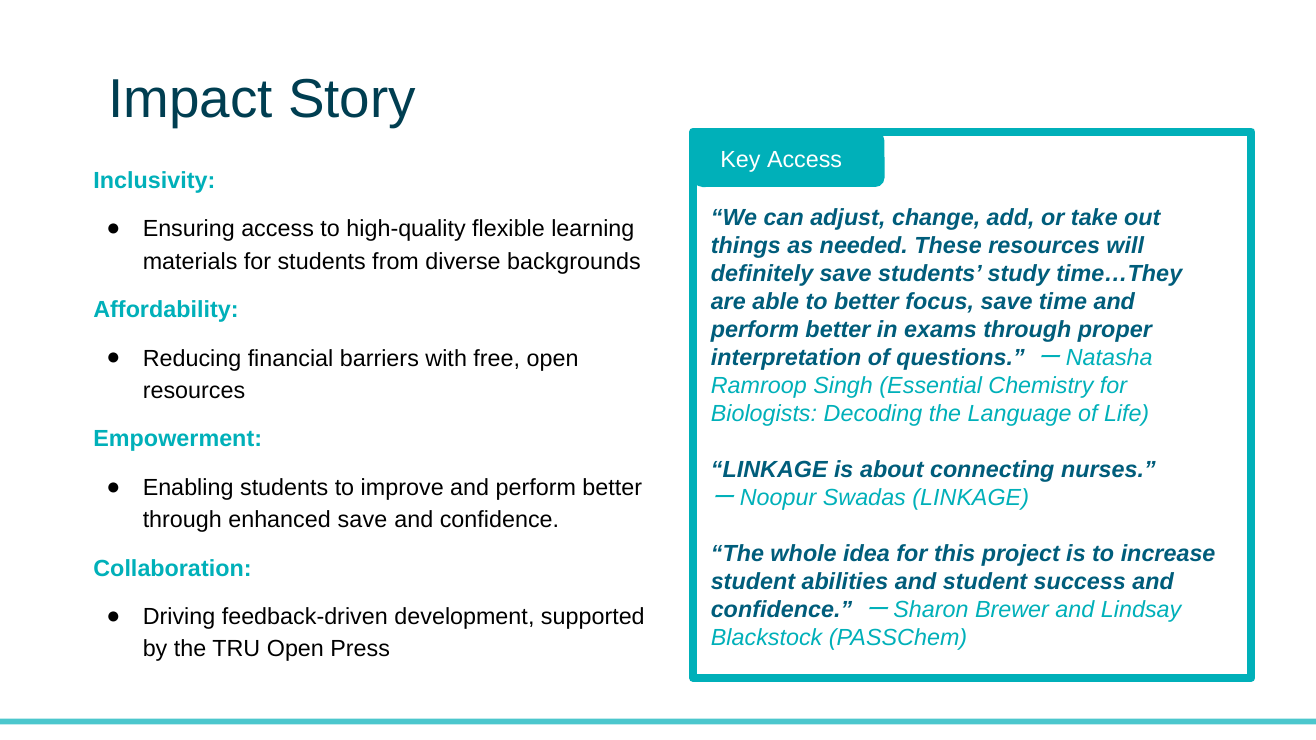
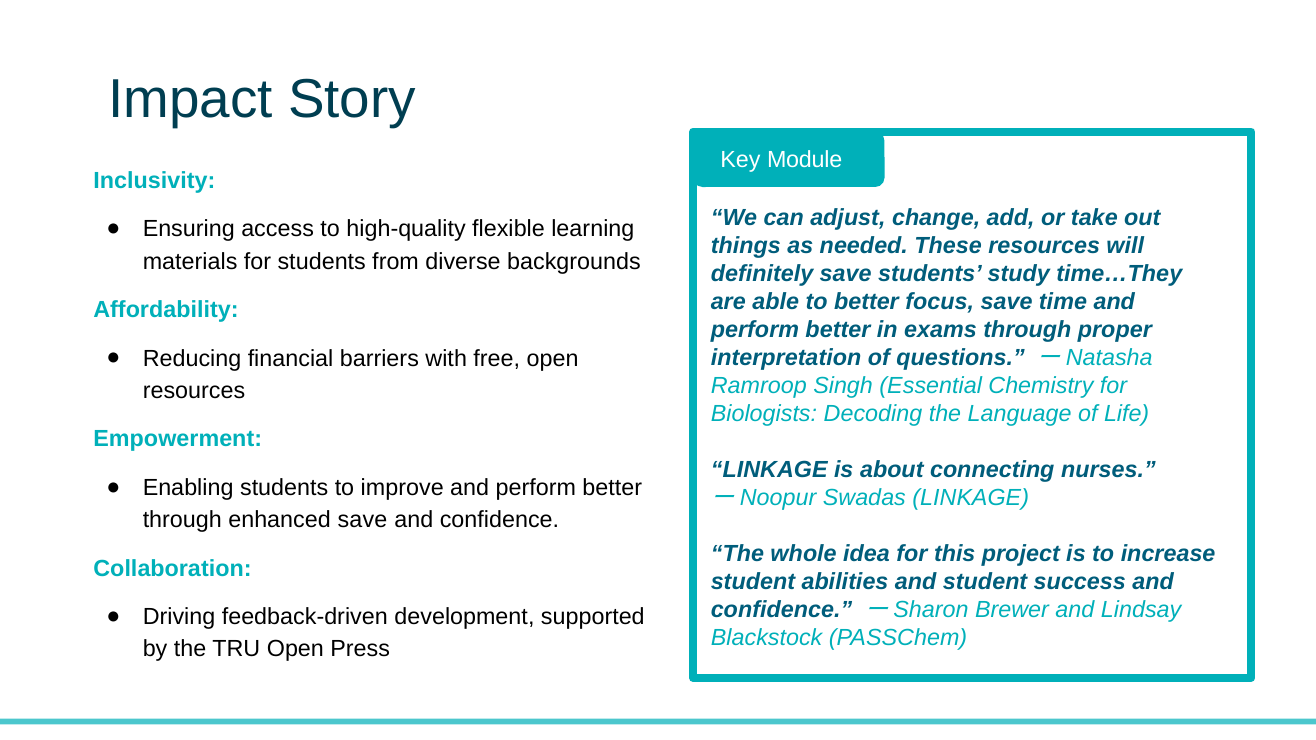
Key Access: Access -> Module (805, 160)
